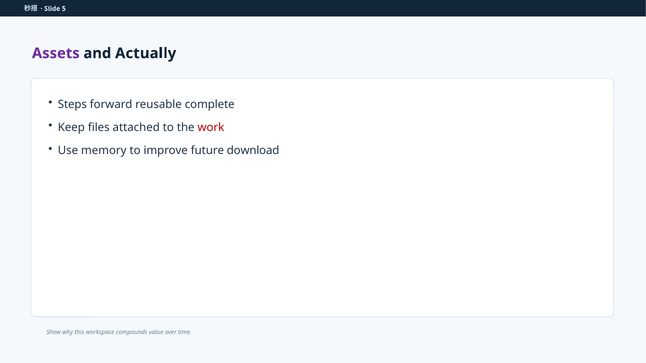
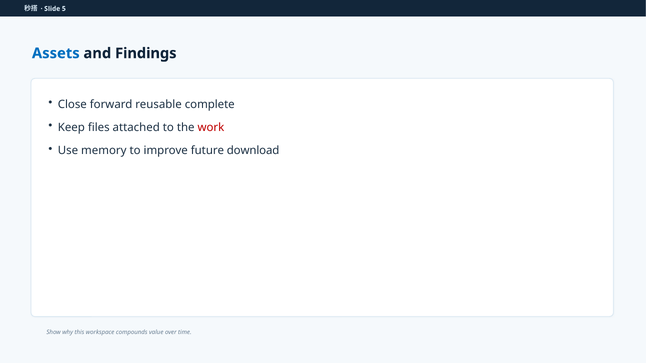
Assets colour: purple -> blue (56, 53)
Actually: Actually -> Findings (146, 53)
Steps: Steps -> Close (72, 105)
